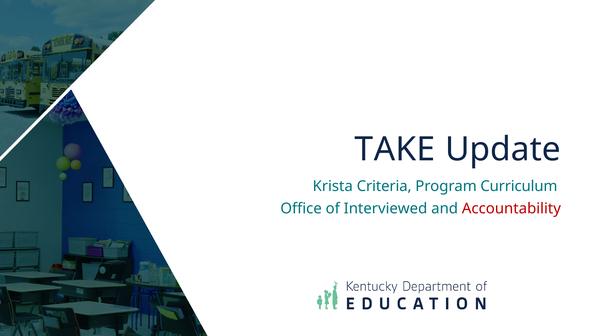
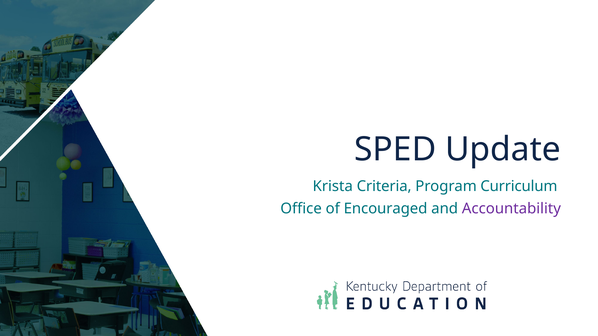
TAKE: TAKE -> SPED (395, 150)
Interviewed: Interviewed -> Encouraged (386, 209)
Accountability colour: red -> purple (511, 209)
